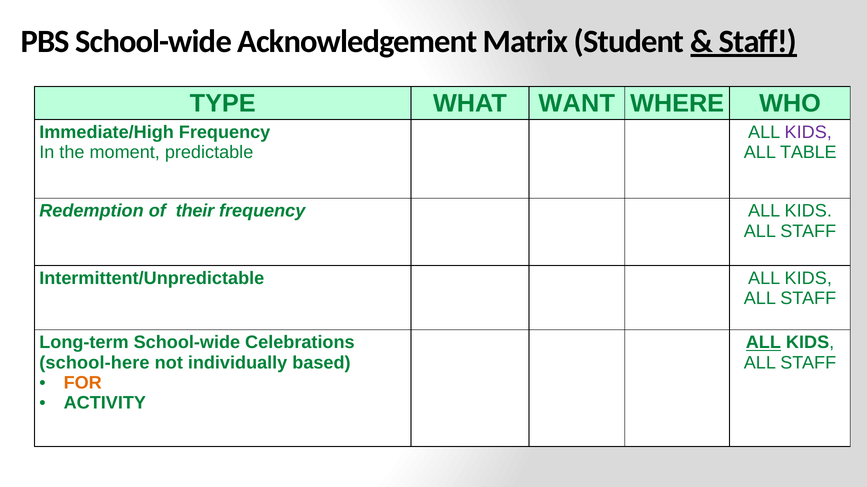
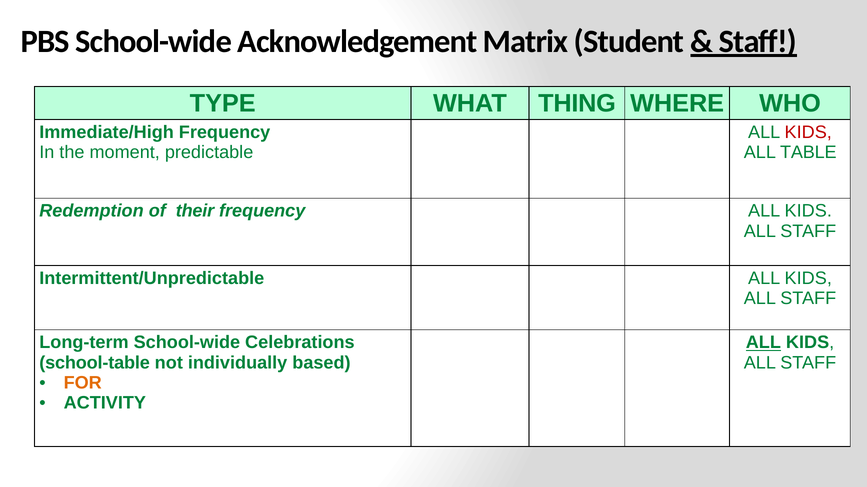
WANT: WANT -> THING (577, 104)
KIDS colour: purple -> red (808, 133)
school-here: school-here -> school-table (95, 363)
